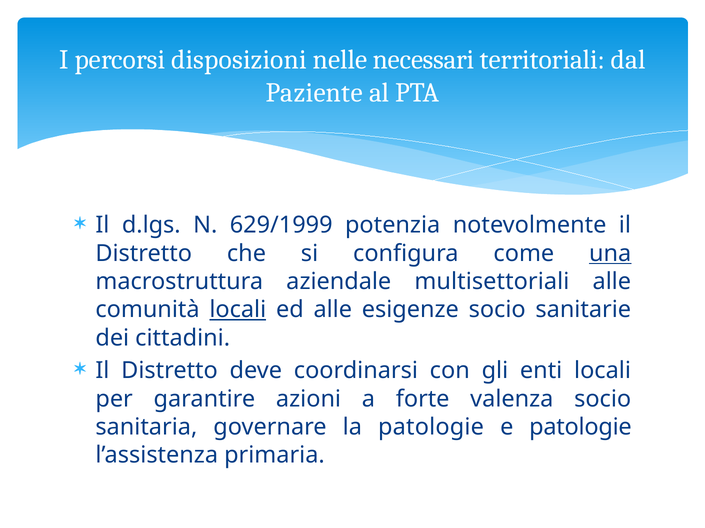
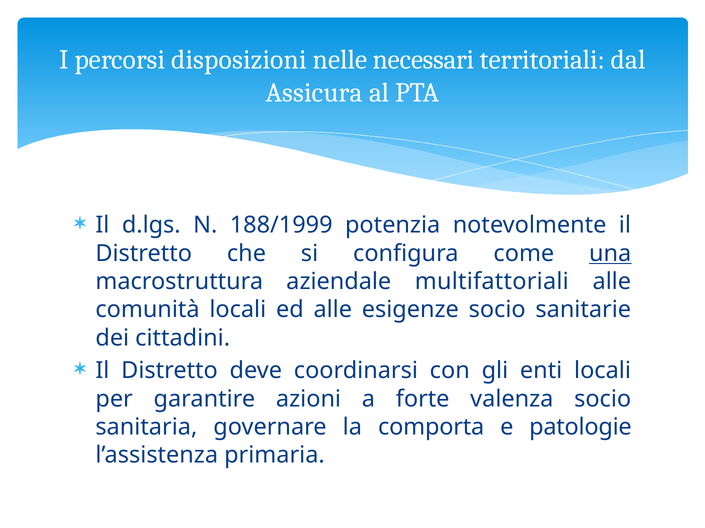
Paziente: Paziente -> Assicura (314, 93)
629/1999: 629/1999 -> 188/1999 (281, 226)
multisettoriali: multisettoriali -> multifattoriali (492, 282)
locali underline: present -> none (238, 310)
la patologie: patologie -> comporta (431, 428)
